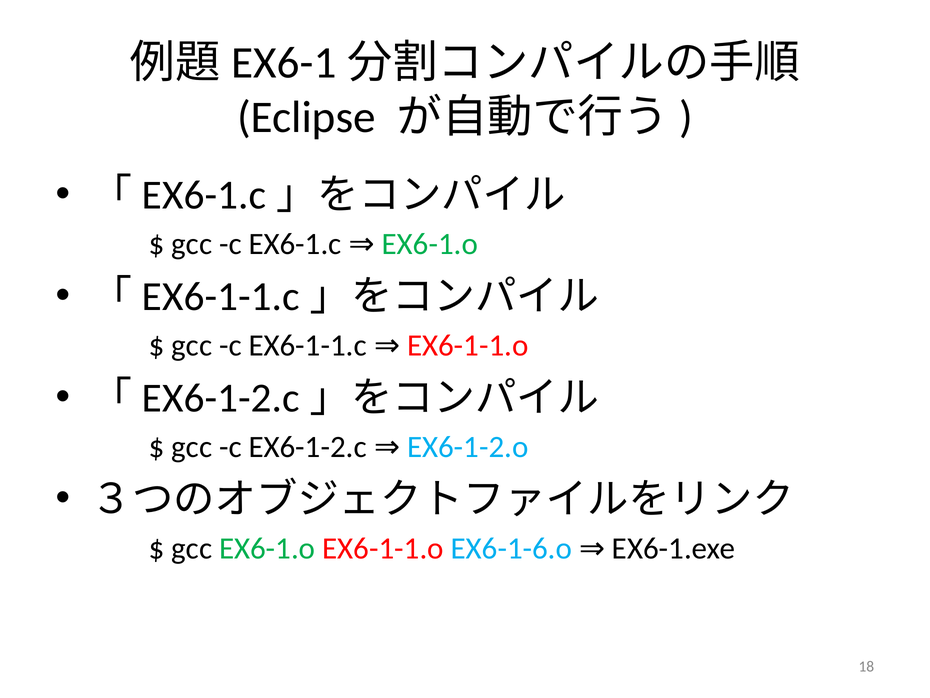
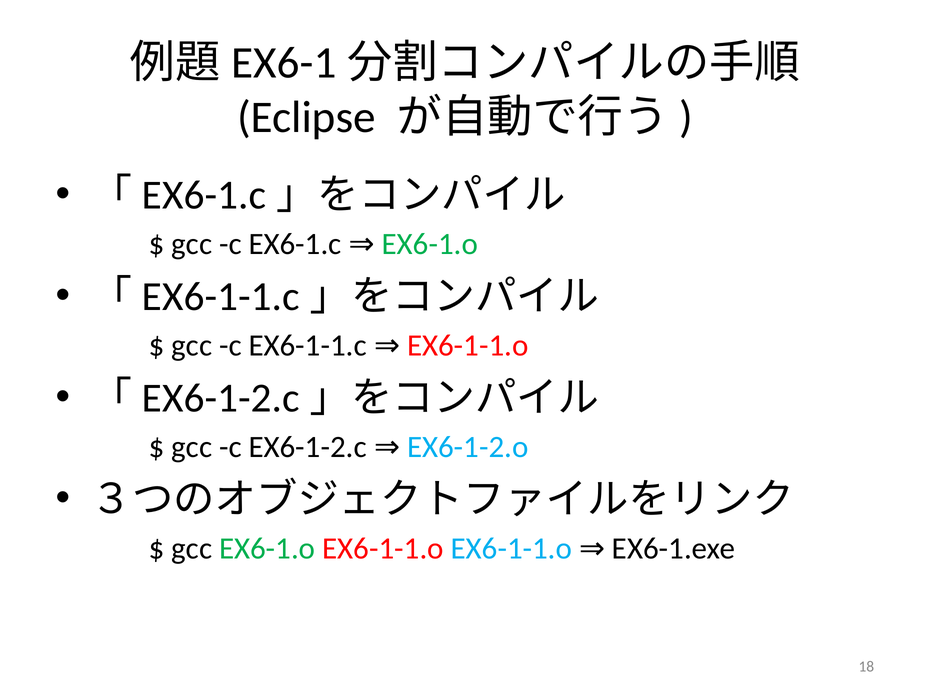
EX6-1-1.o EX6-1-6.o: EX6-1-6.o -> EX6-1-1.o (511, 548)
